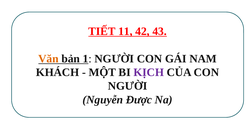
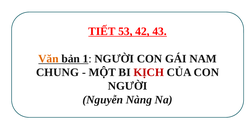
11: 11 -> 53 (125, 31)
KHÁCH: KHÁCH -> CHUNG (57, 72)
KỊCH colour: purple -> red (149, 72)
Được: Được -> Nàng (139, 100)
